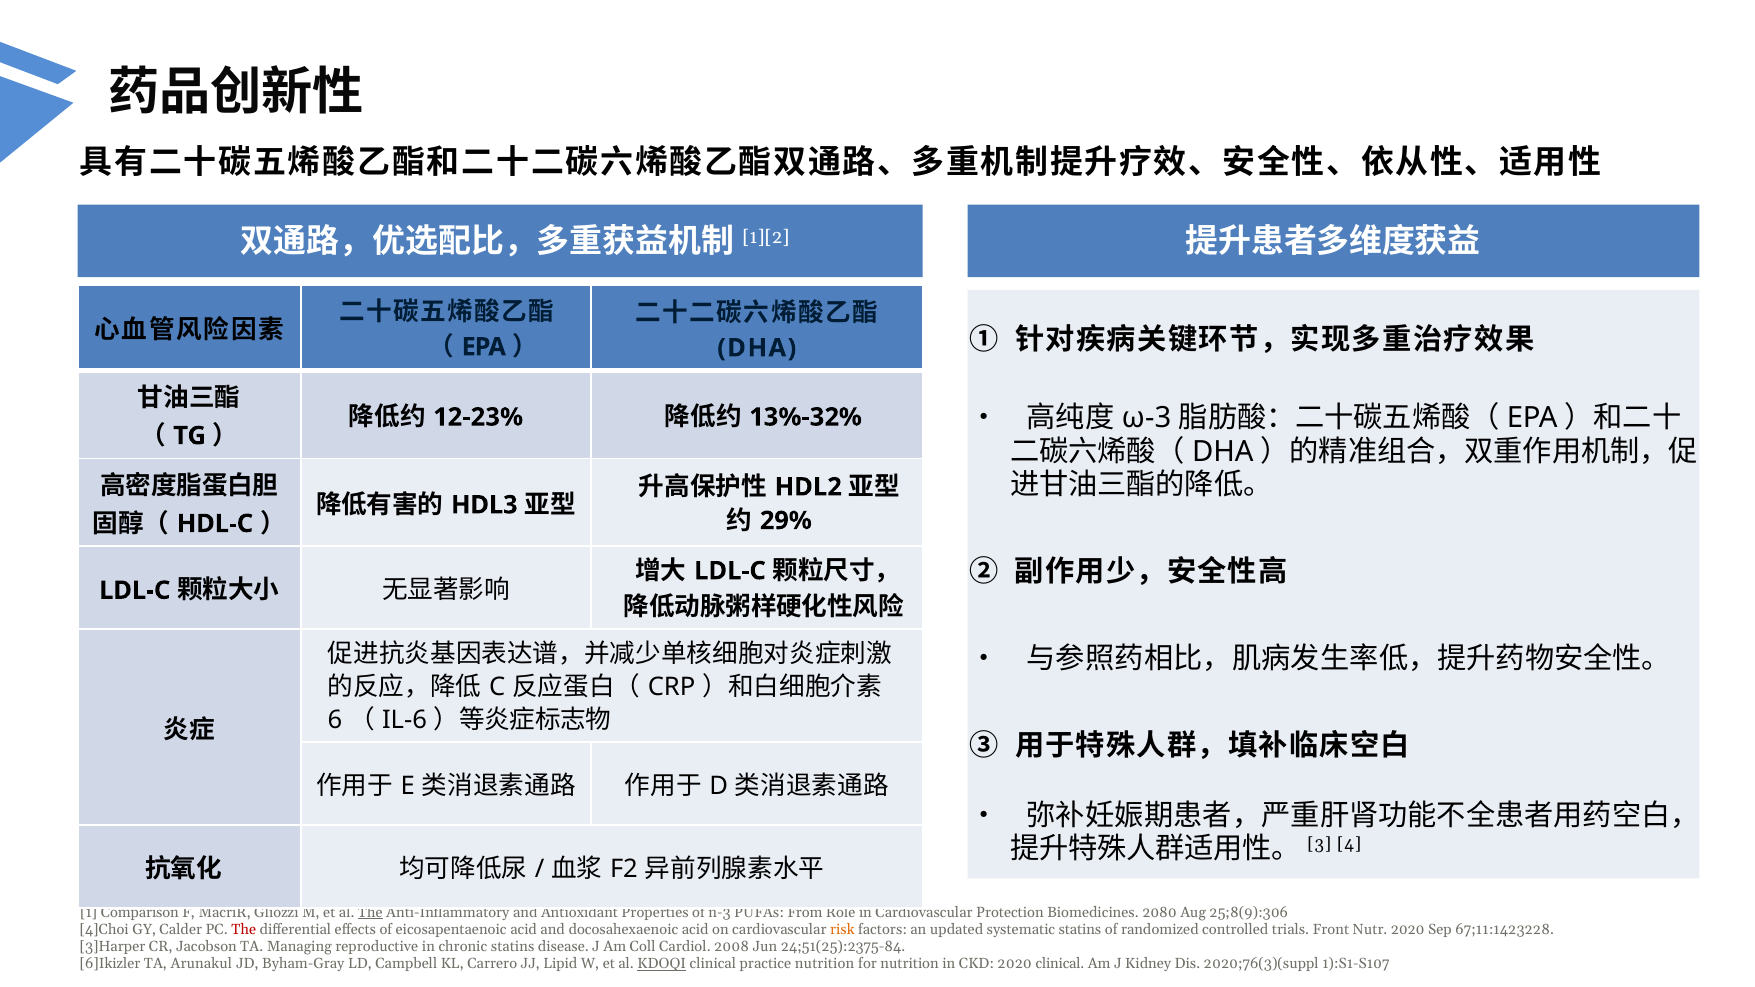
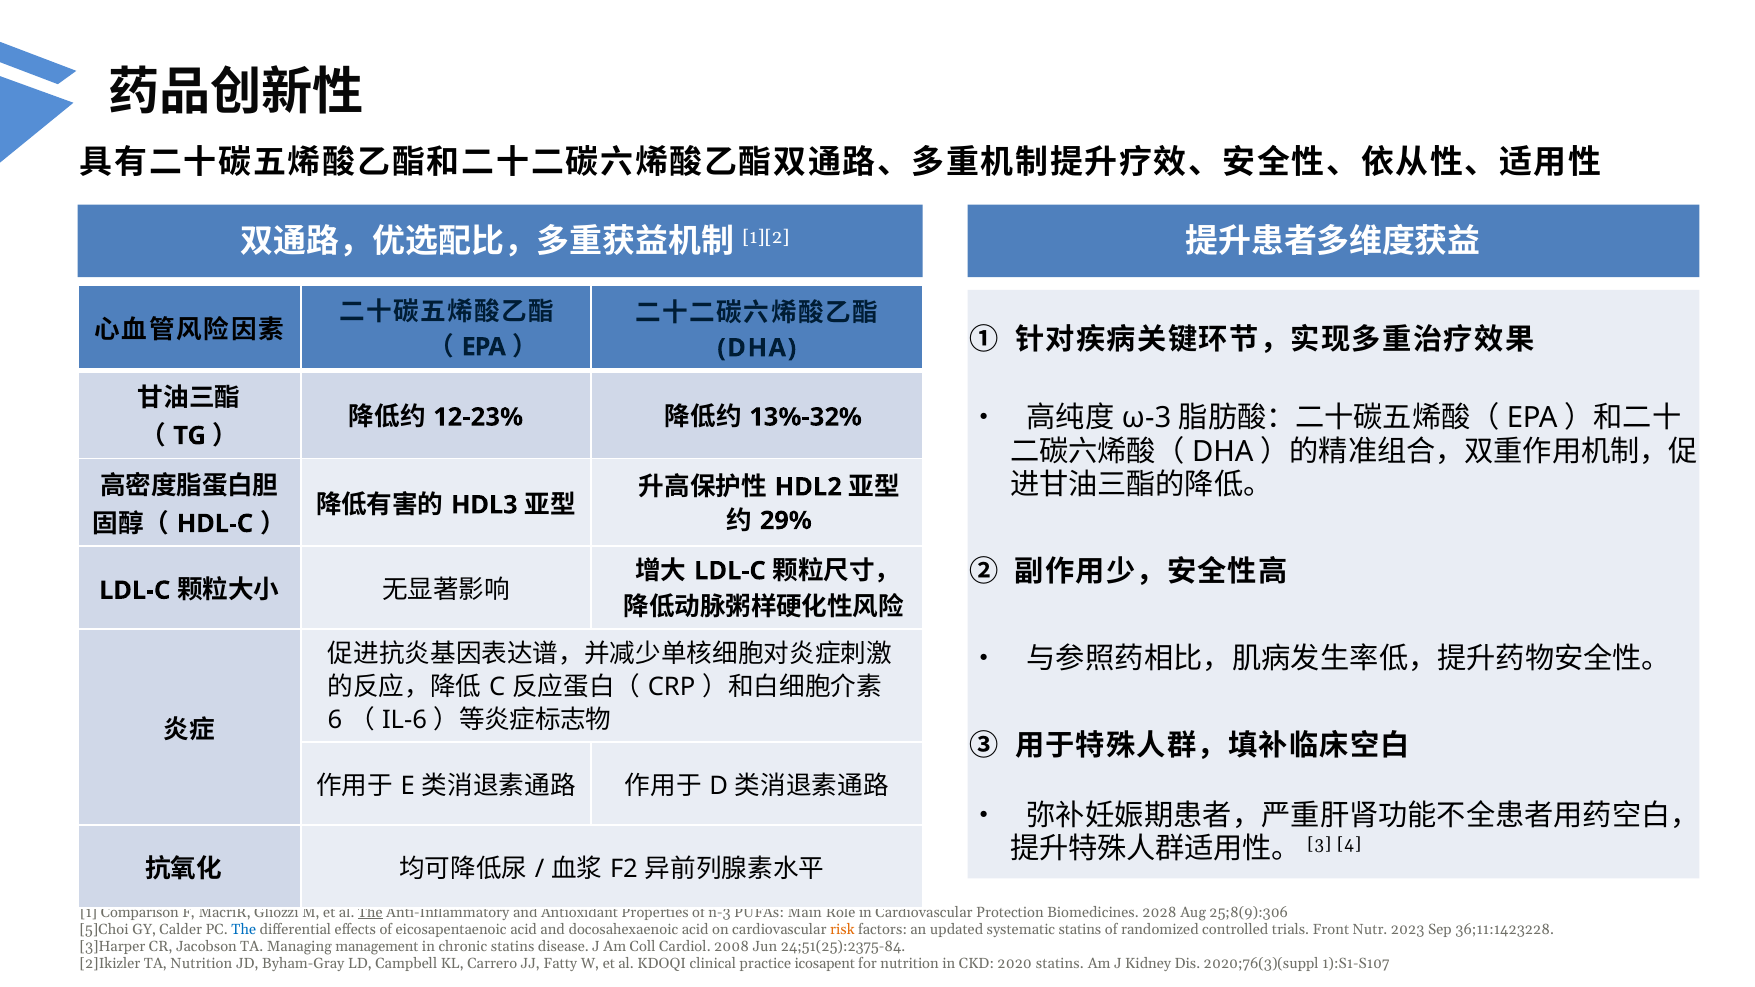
From: From -> Main (805, 913)
2080: 2080 -> 2028 (1159, 913)
4]Choi: 4]Choi -> 5]Choi (104, 930)
The colour: red -> blue (244, 930)
Nutr 2020: 2020 -> 2023 (1408, 930)
67;11:1423228: 67;11:1423228 -> 36;11:1423228 (1505, 930)
reproductive: reproductive -> management (377, 947)
6]Ikizler: 6]Ikizler -> 2]Ikizler (110, 964)
TA Arunakul: Arunakul -> Nutrition (201, 964)
Lipid: Lipid -> Fatty (560, 964)
KDOQI underline: present -> none (662, 964)
practice nutrition: nutrition -> icosapent (825, 964)
2020 clinical: clinical -> statins (1060, 964)
